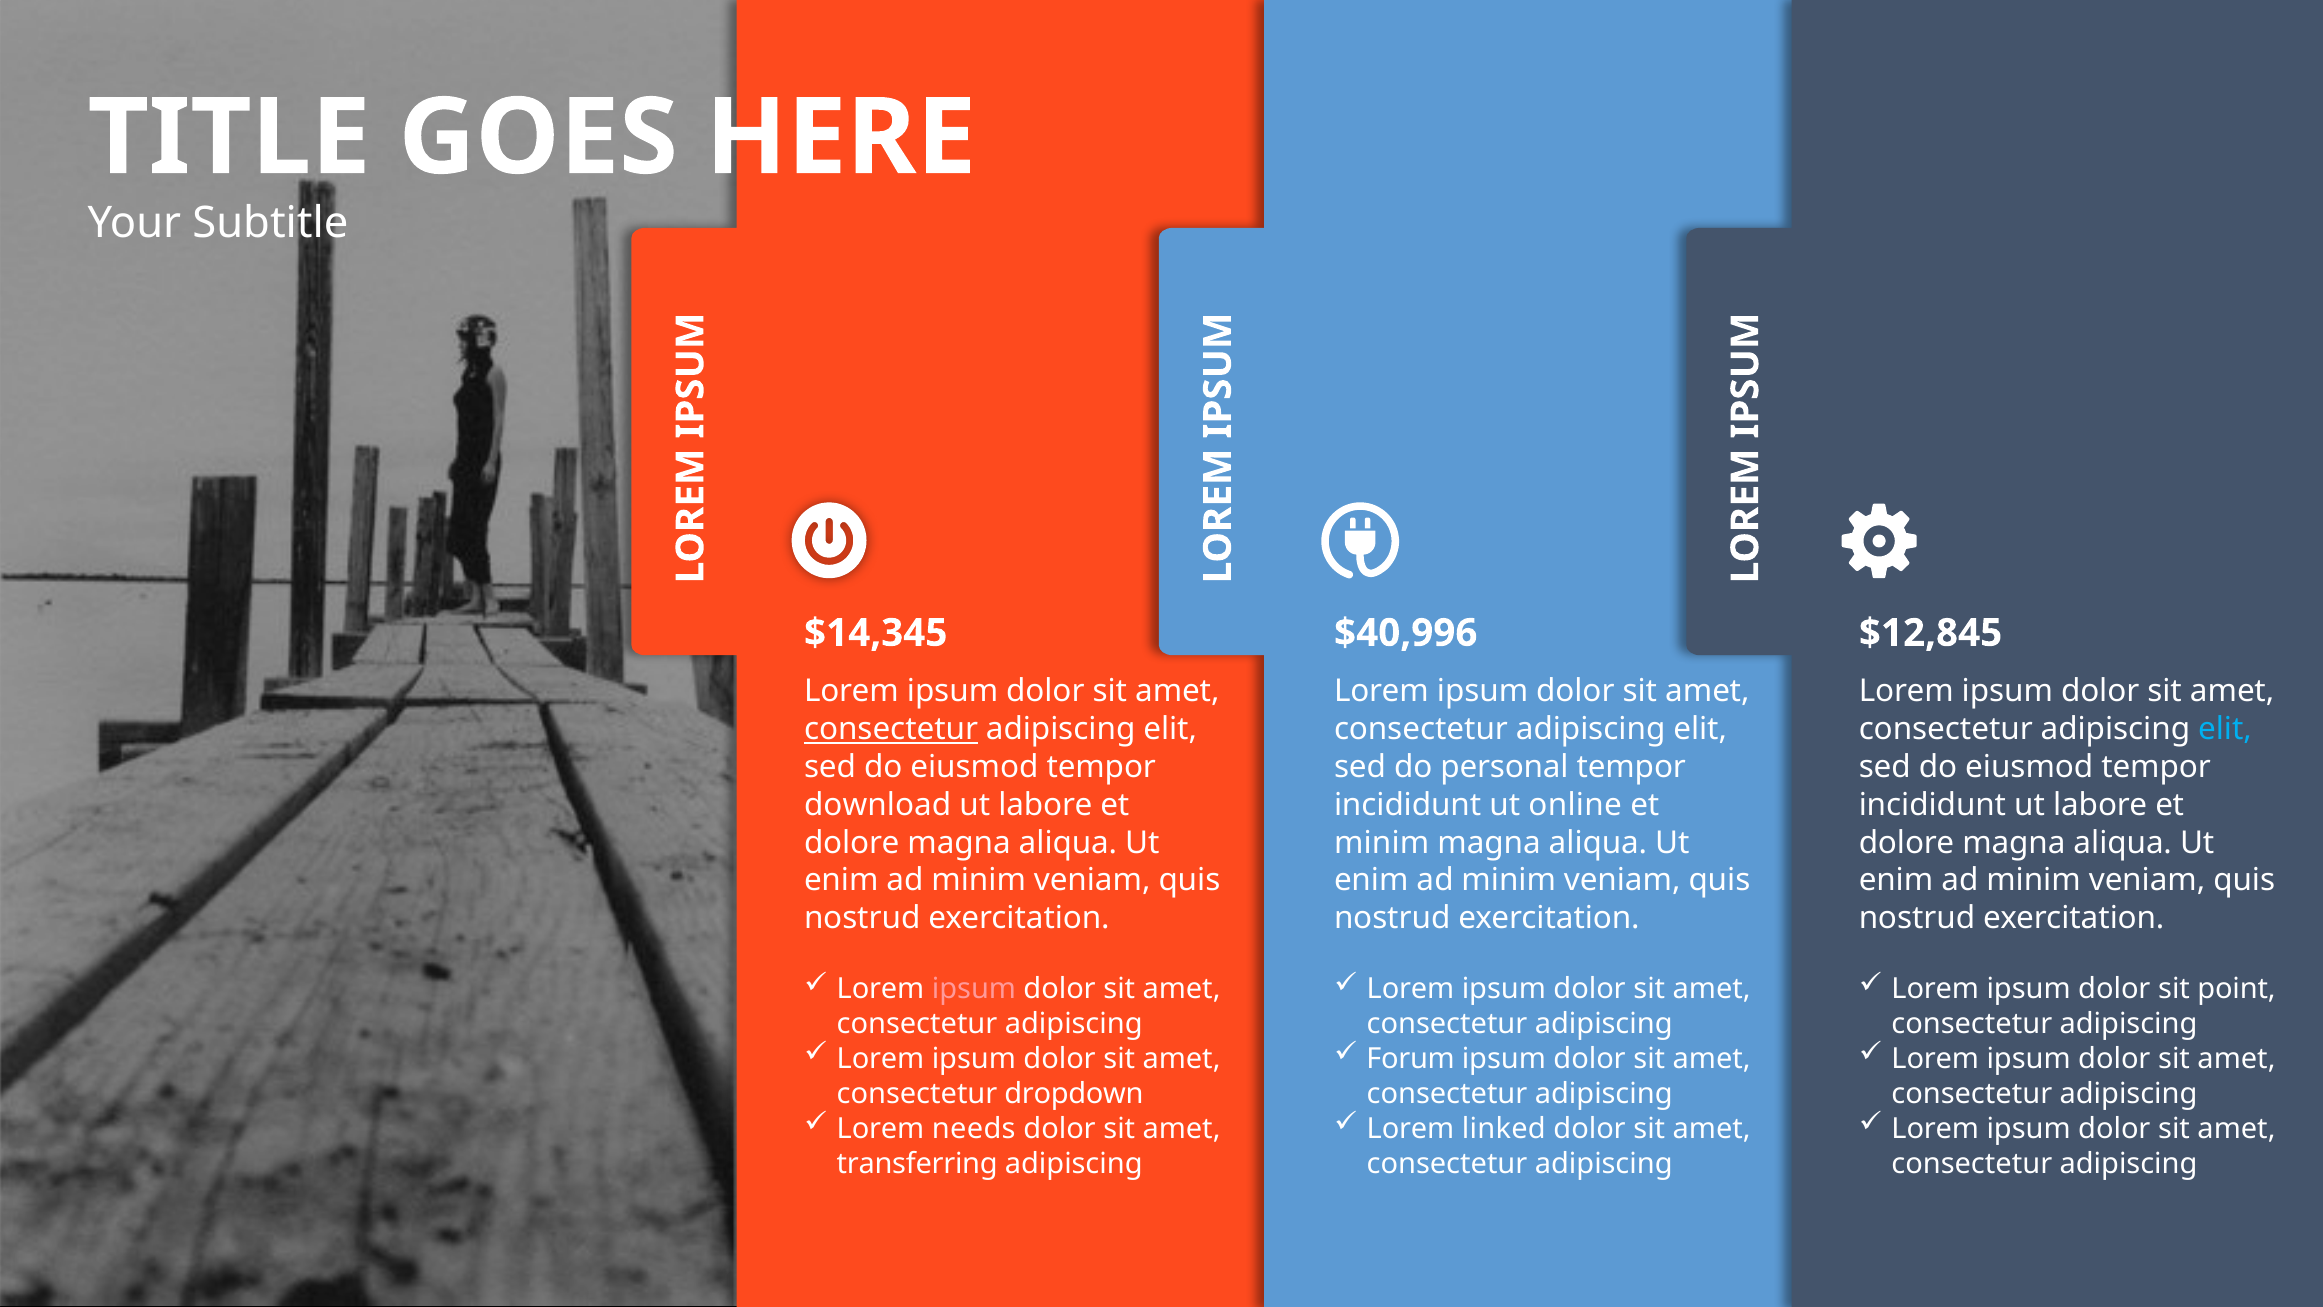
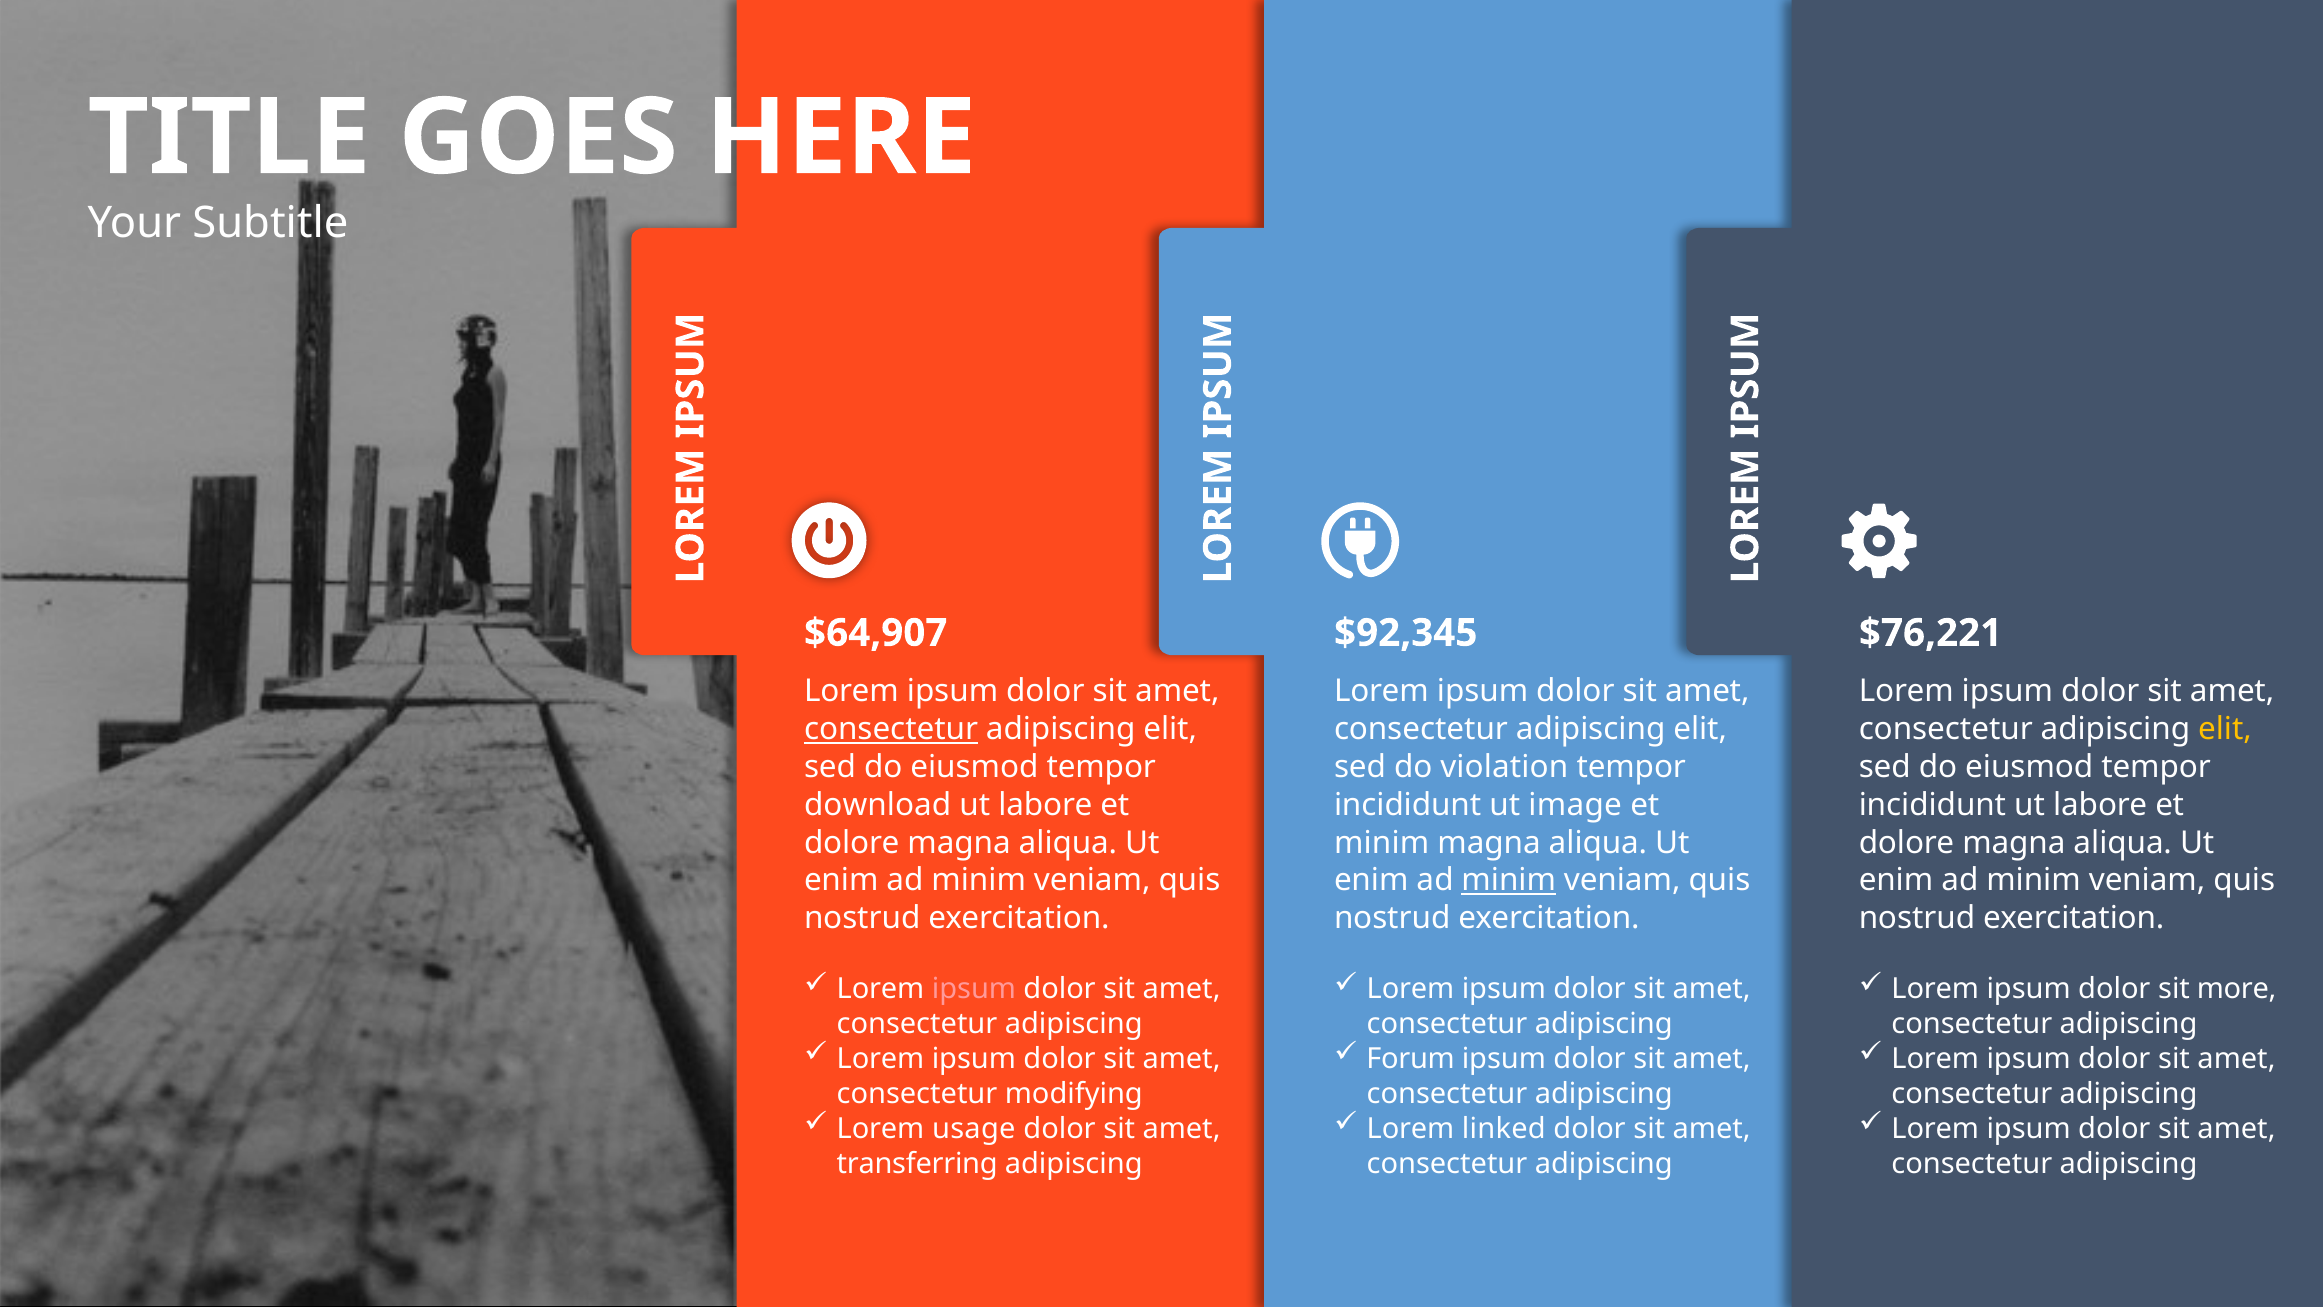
$14,345: $14,345 -> $64,907 (876, 633)
$40,996: $40,996 -> $92,345 (1406, 633)
$12,845: $12,845 -> $76,221 (1931, 633)
elit colour: light blue -> yellow (2225, 729)
personal: personal -> violation (1504, 767)
online: online -> image (1575, 805)
minim underline: none -> present (1509, 880)
point: point -> more (2237, 989)
dropdown: dropdown -> modifying (1074, 1094)
needs: needs -> usage (974, 1128)
